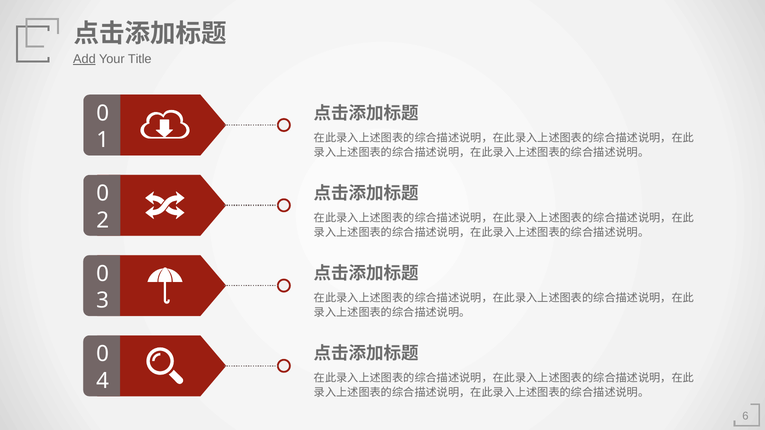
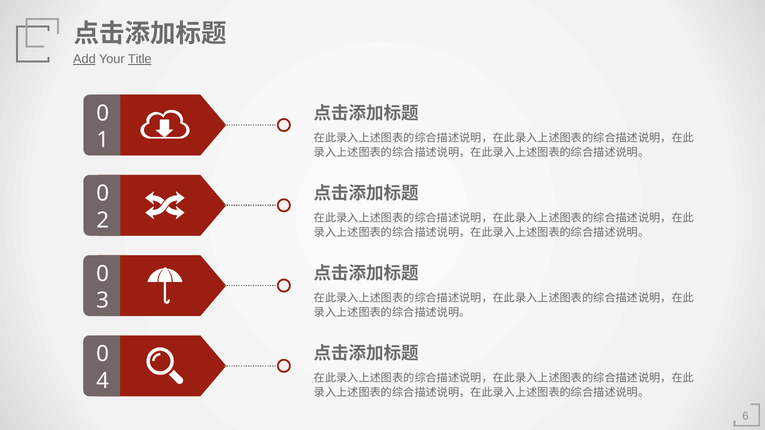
Title underline: none -> present (140, 59)
